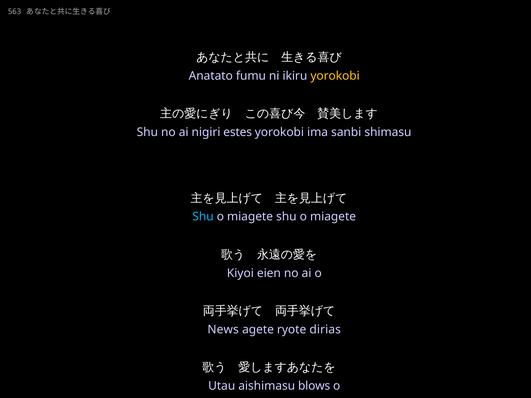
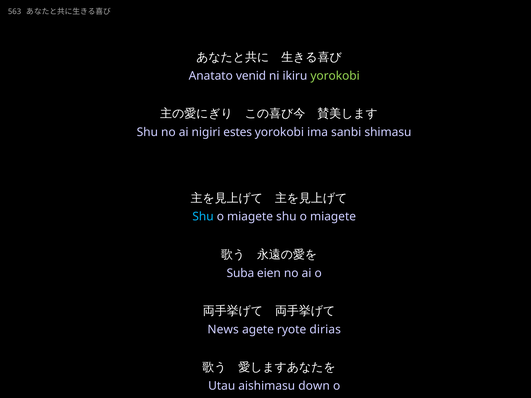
fumu: fumu -> venid (251, 76)
yorokobi colour: yellow -> light green (335, 76)
Kiyoi: Kiyoi -> Suba (240, 273)
blows: blows -> down (314, 386)
